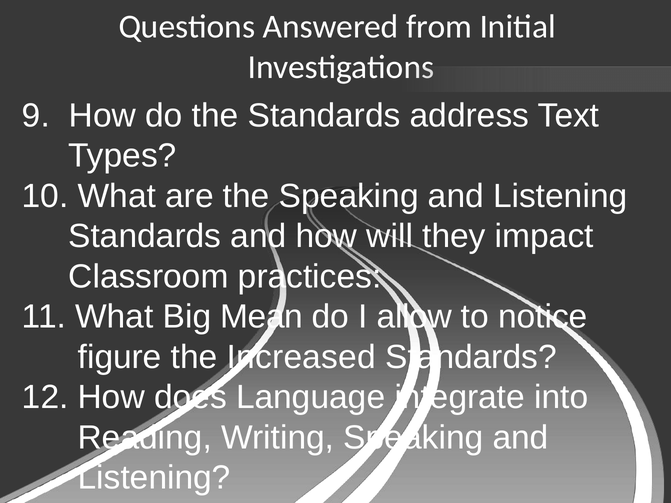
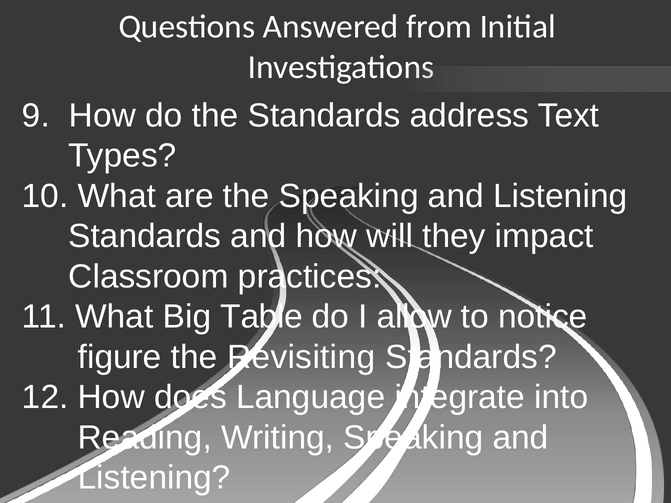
Mean: Mean -> Table (262, 317)
Increased: Increased -> Revisiting (301, 357)
